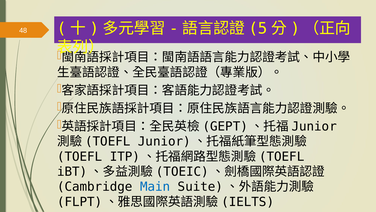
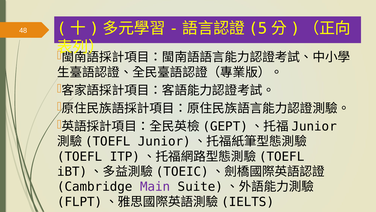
Main colour: blue -> purple (155, 186)
